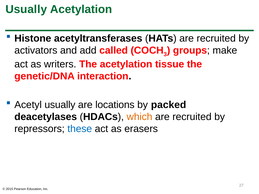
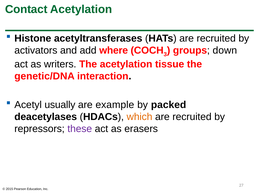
Usually: Usually -> Contact (26, 9)
called: called -> where (114, 50)
make: make -> down (225, 50)
locations: locations -> example (115, 105)
these colour: blue -> purple (80, 129)
